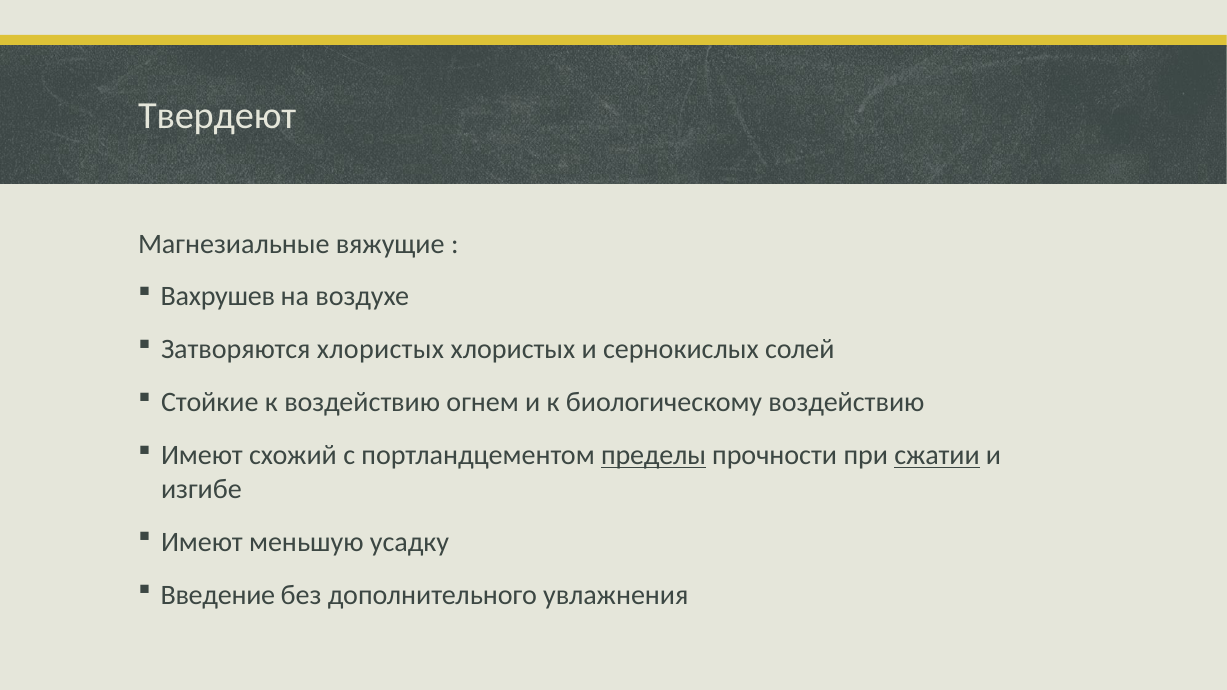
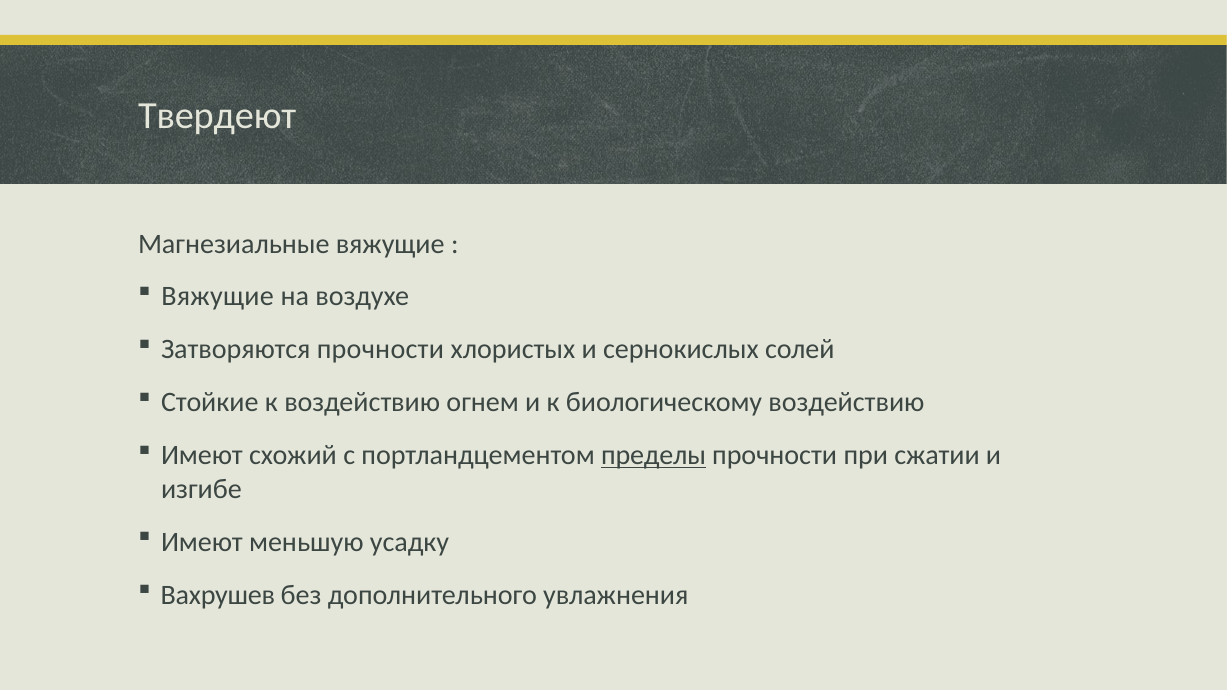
Вахрушев: Вахрушев -> Вяжущие (218, 297)
Затворяются хлористых: хлористых -> прочности (380, 350)
сжатии underline: present -> none (937, 455)
Введение: Введение -> Вахрушев (218, 595)
